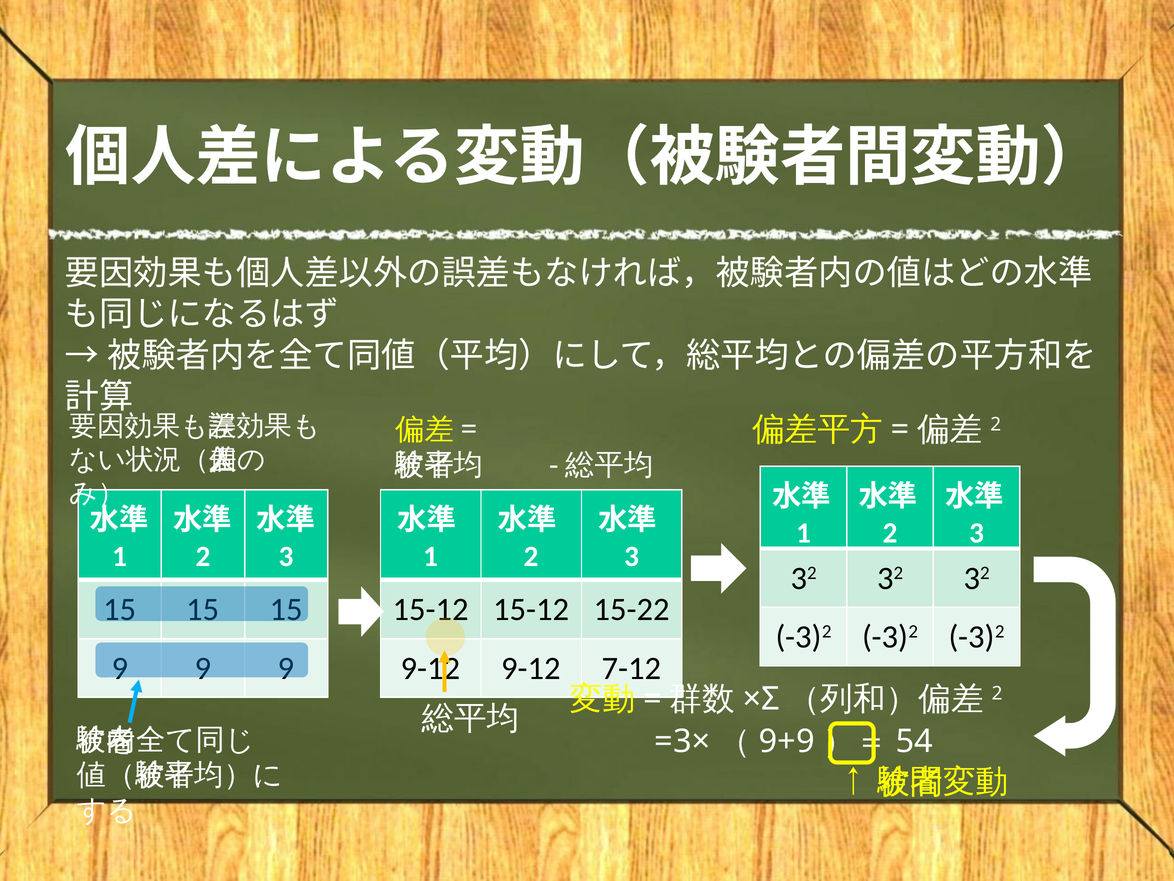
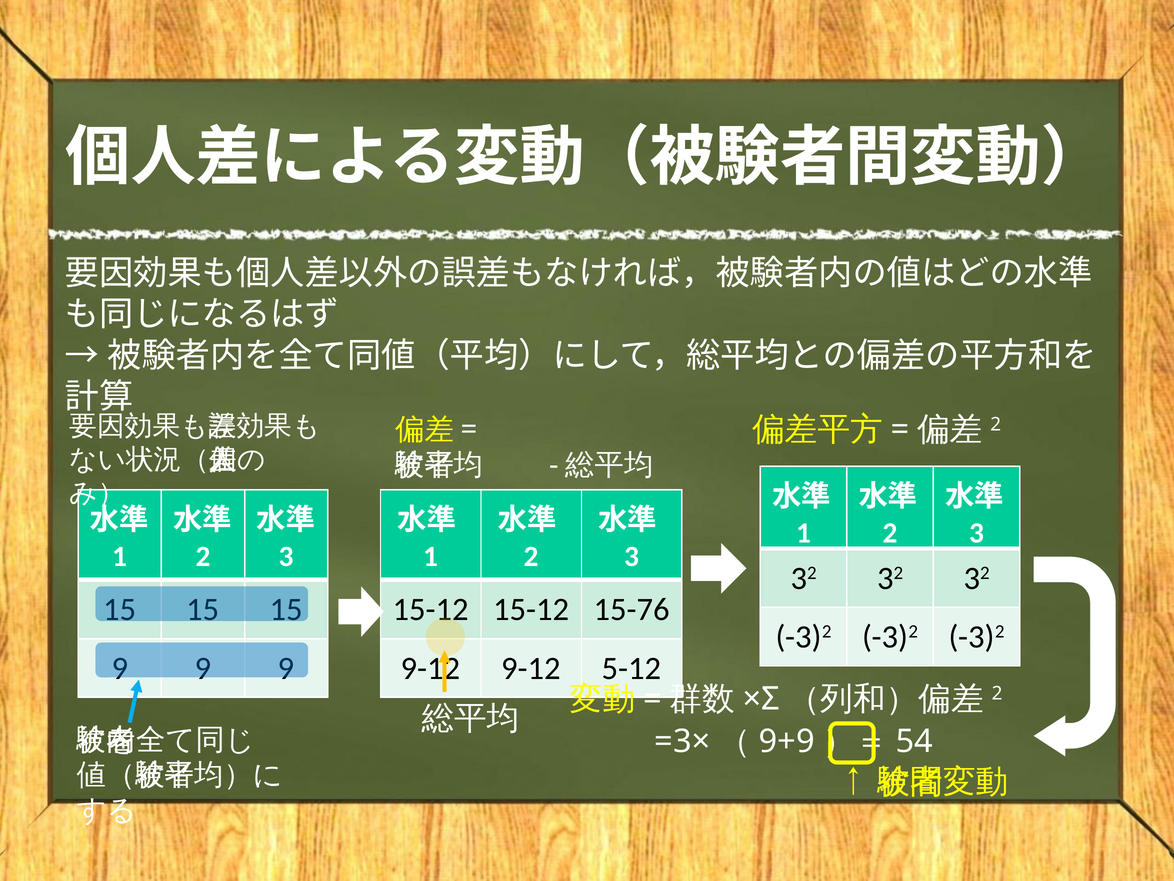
15-22: 15-22 -> 15-76 (632, 609)
7-12: 7-12 -> 5-12 (632, 668)
